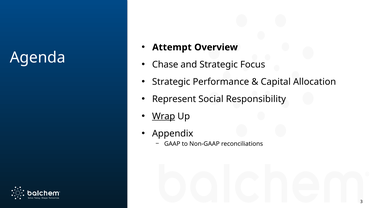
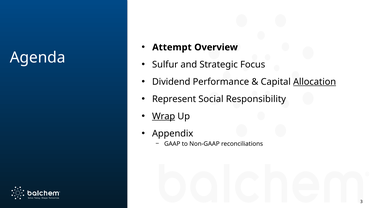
Chase: Chase -> Sulfur (165, 65)
Strategic: Strategic -> Dividend (171, 82)
Allocation underline: none -> present (315, 82)
